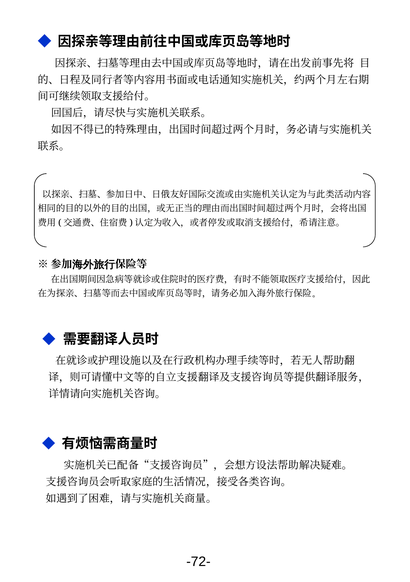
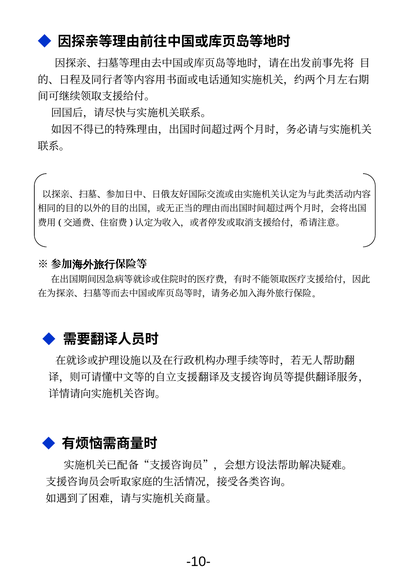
-72-: -72- -> -10- (198, 562)
